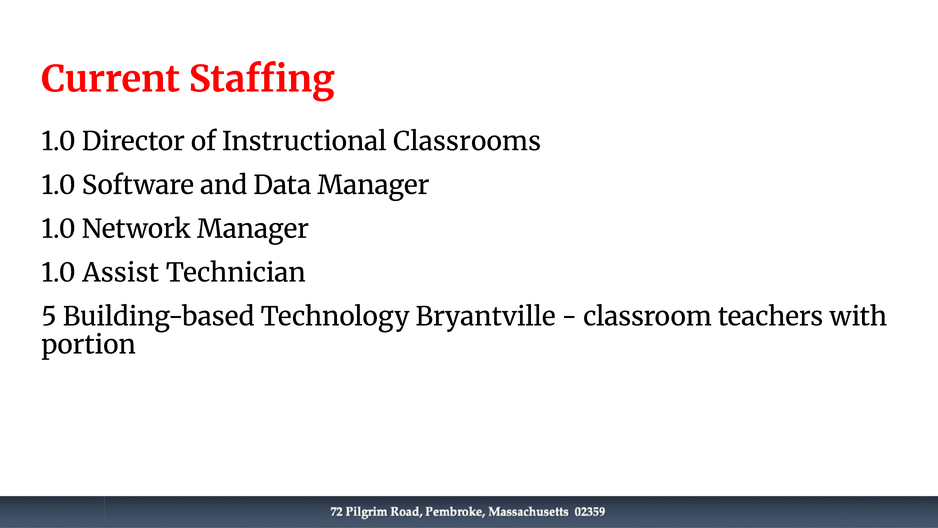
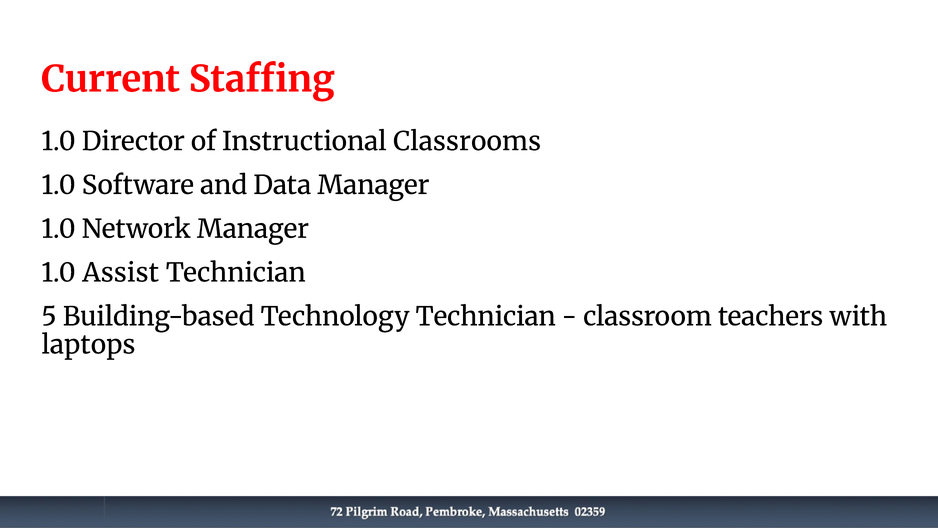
Technology Bryantville: Bryantville -> Technician (486, 317)
portion: portion -> laptops (88, 345)
